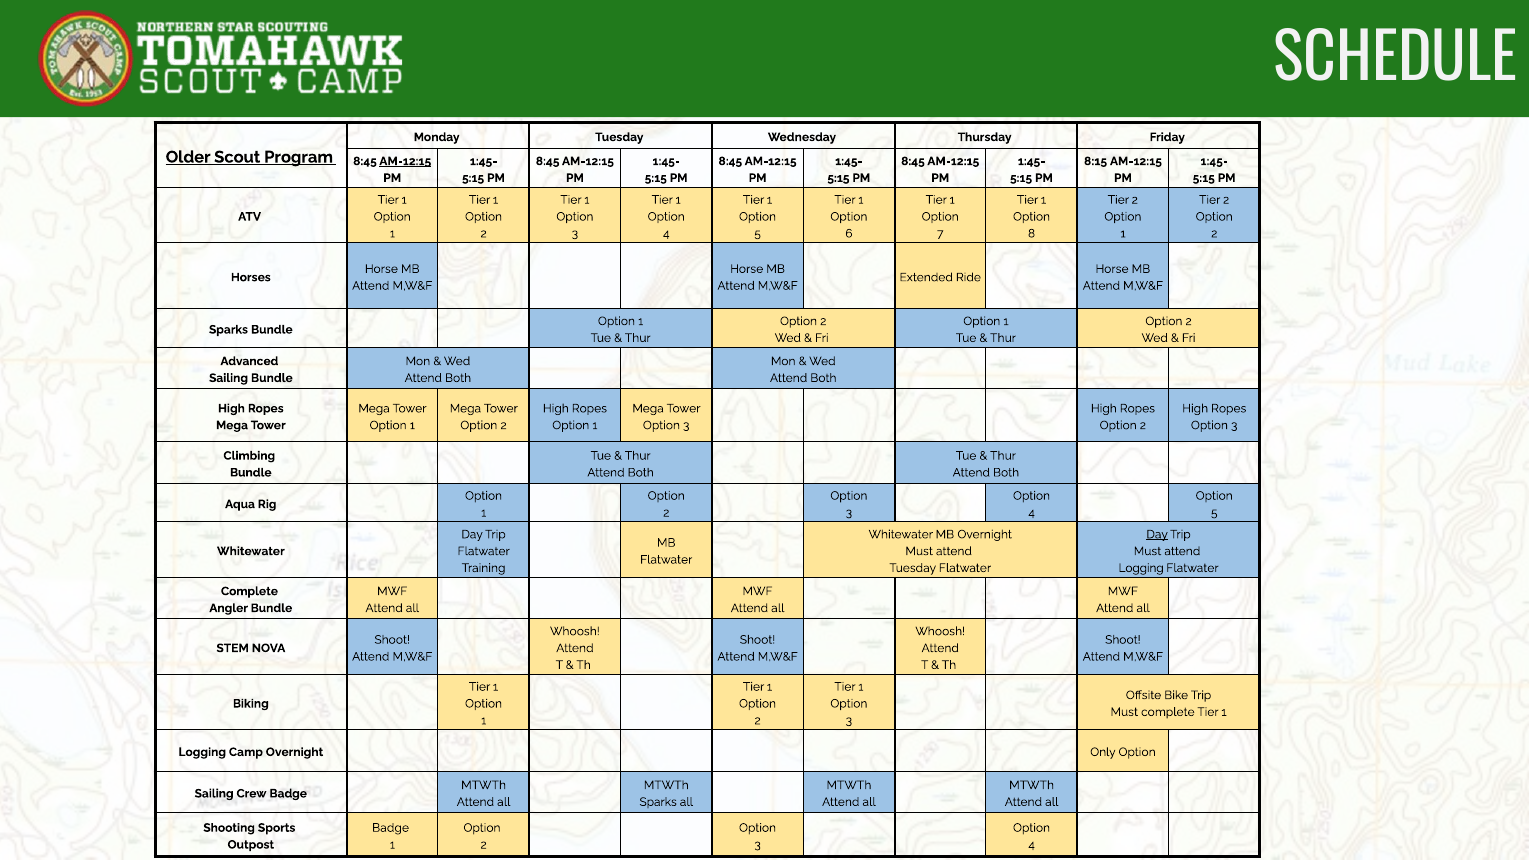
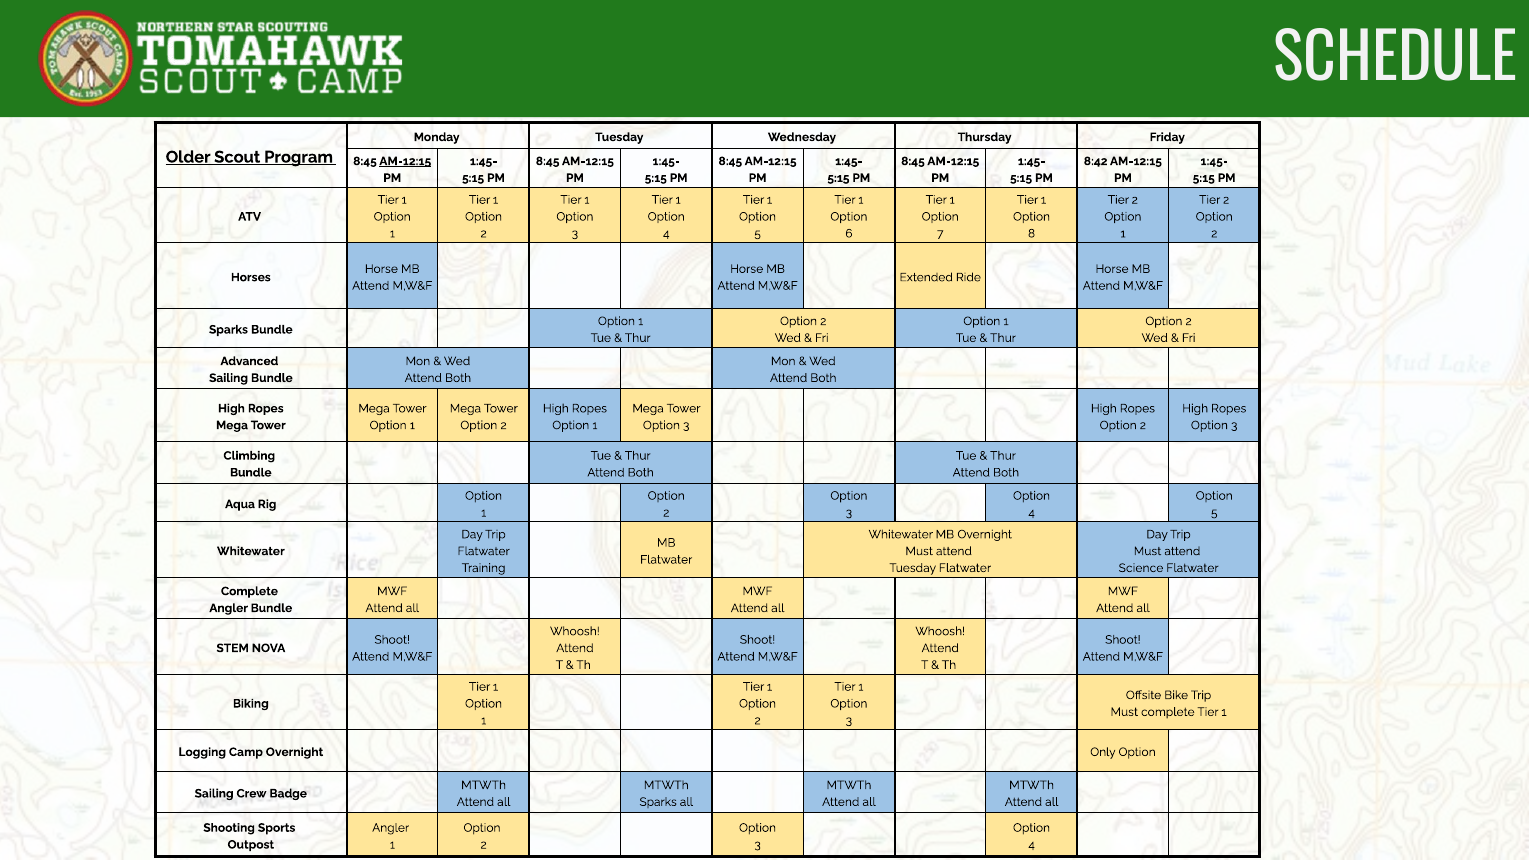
8:15: 8:15 -> 8:42 (1096, 161)
Day underline: present -> none (1157, 534)
Logging: Logging -> Science (1141, 568)
Badge: Badge -> Angler (391, 828)
